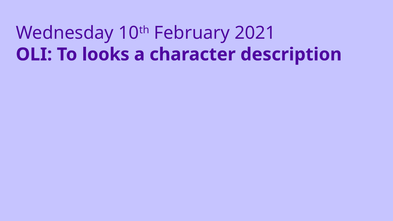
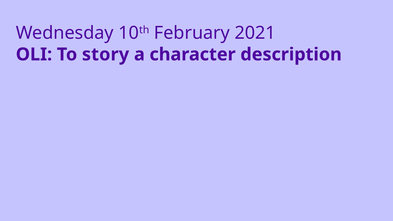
looks: looks -> story (106, 54)
